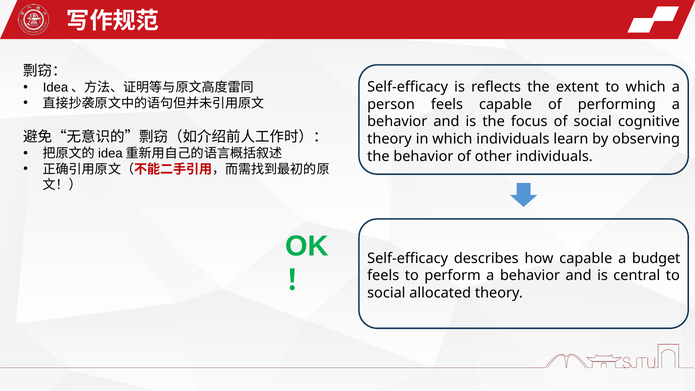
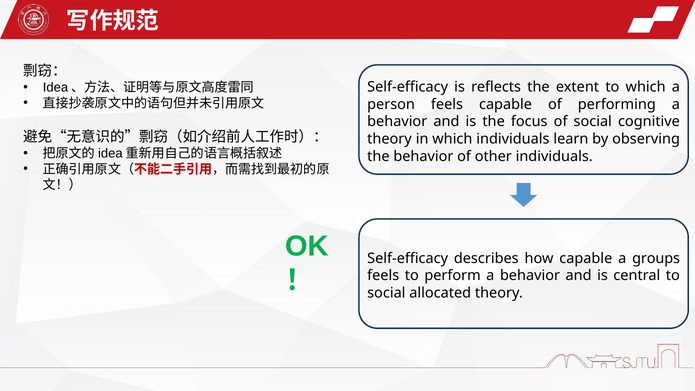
budget: budget -> groups (656, 258)
